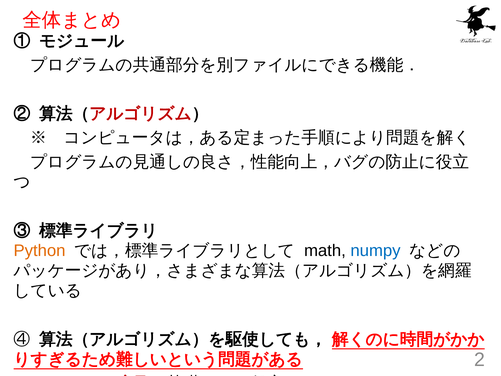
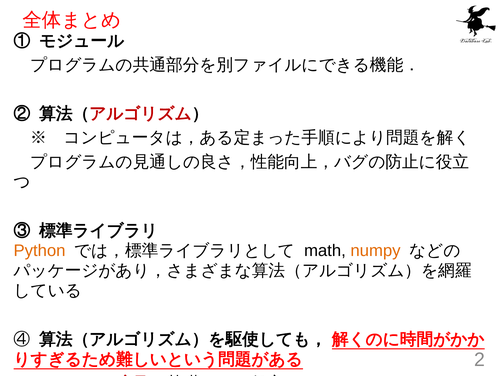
numpy colour: blue -> orange (376, 250)
